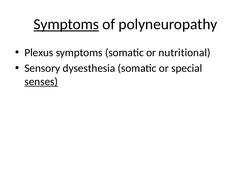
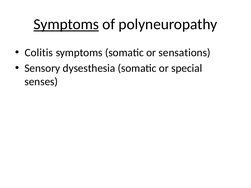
Plexus: Plexus -> Colitis (39, 53)
nutritional: nutritional -> sensations (185, 53)
senses underline: present -> none (41, 82)
